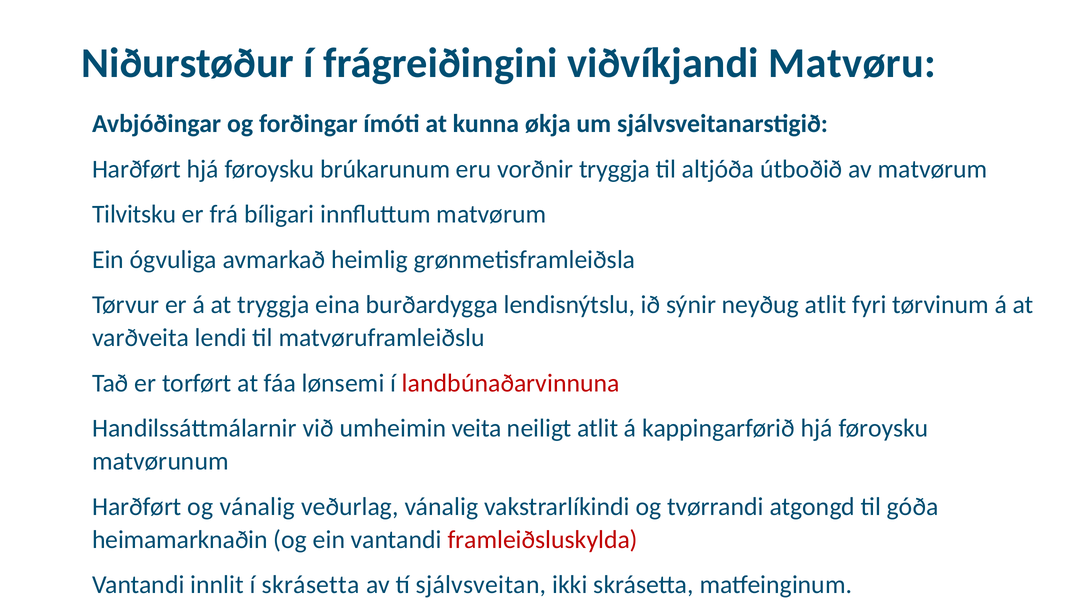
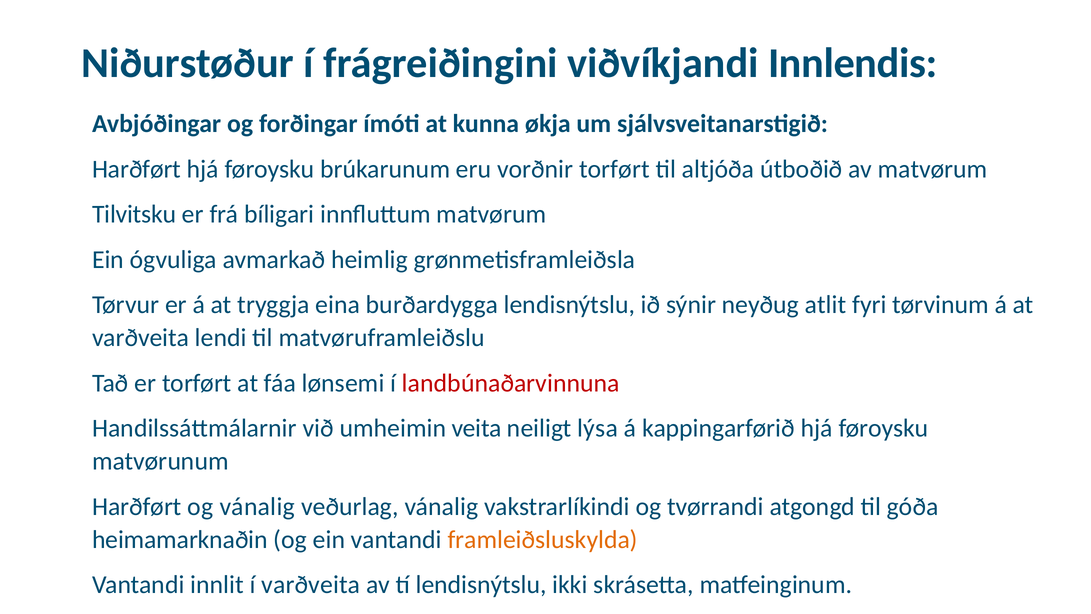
Matvøru: Matvøru -> Innlendis (853, 63)
vorðnir tryggja: tryggja -> torført (614, 169)
neiligt atlit: atlit -> lýsa (598, 428)
framleiðsluskylda colour: red -> orange (543, 539)
í skrásetta: skrásetta -> varðveita (311, 585)
tí sjálvsveitan: sjálvsveitan -> lendisnýtslu (481, 585)
